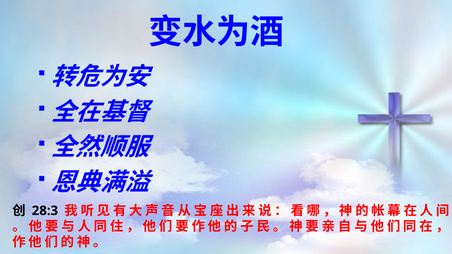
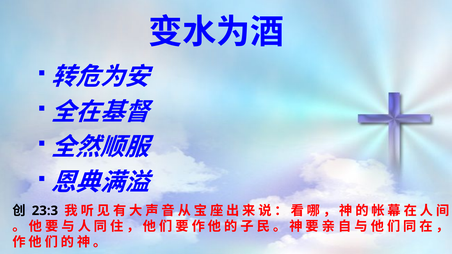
28:3: 28:3 -> 23:3 (45, 211)
